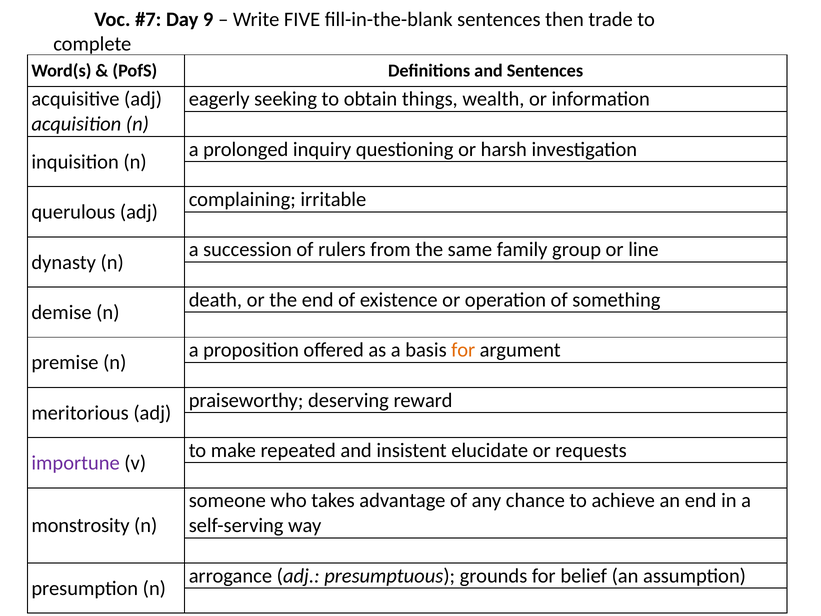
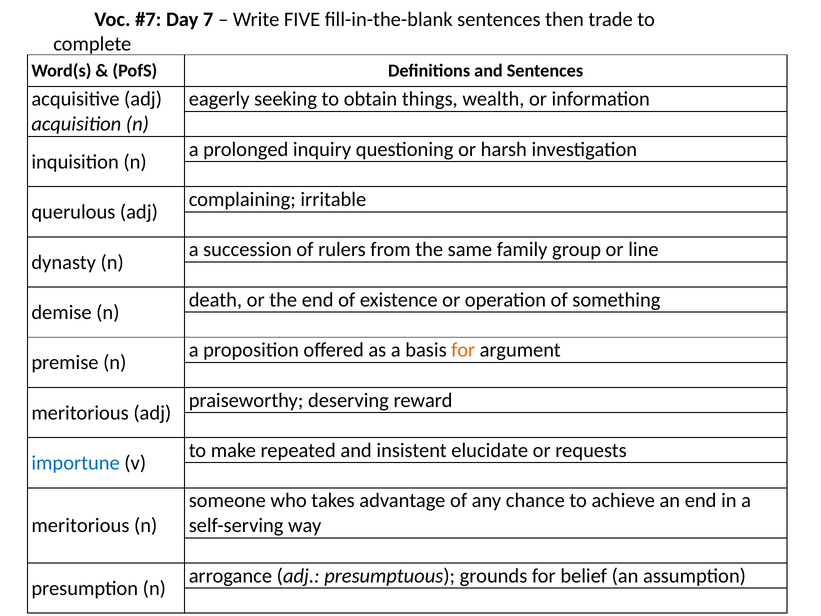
9: 9 -> 7 (208, 19)
importune colour: purple -> blue (76, 463)
monstrosity: monstrosity -> meritorious (80, 525)
